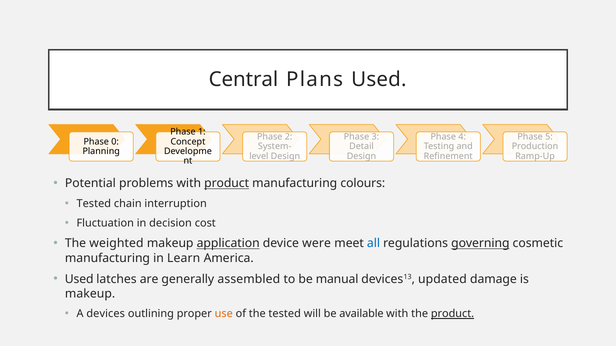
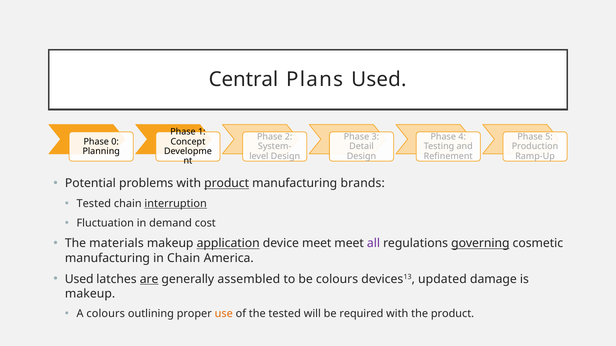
colours: colours -> brands (363, 184)
interruption underline: none -> present (176, 204)
decision: decision -> demand (171, 223)
weighted: weighted -> materials (116, 244)
device were: were -> meet (317, 244)
all colour: blue -> purple (374, 244)
in Learn: Learn -> Chain (184, 258)
are underline: none -> present (149, 279)
be manual: manual -> colours (337, 279)
A devices: devices -> colours (106, 314)
available: available -> required (361, 314)
product underline: present -> none (453, 314)
